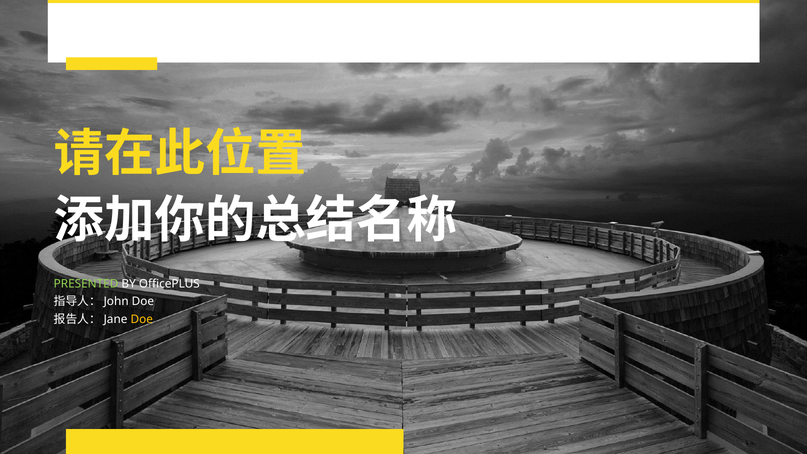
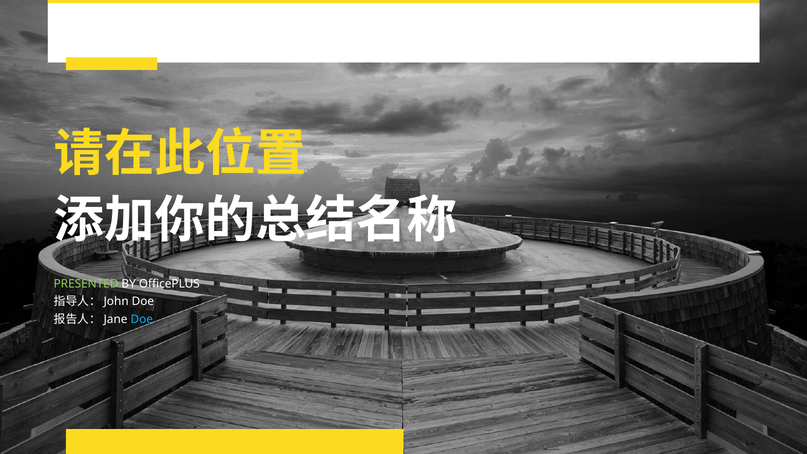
Doe colour: yellow -> light blue (142, 319)
